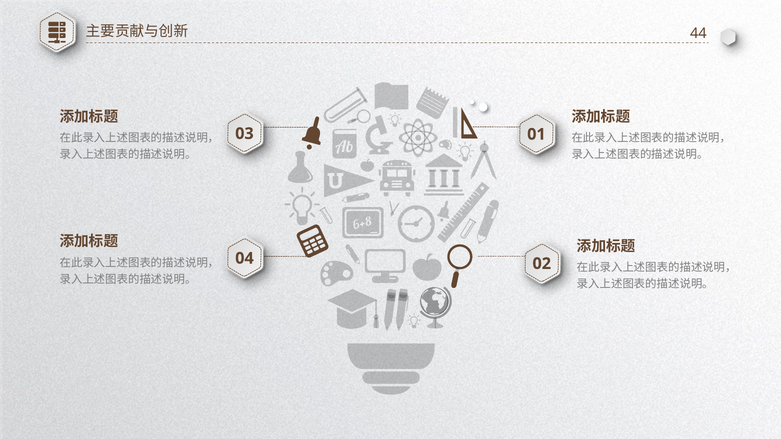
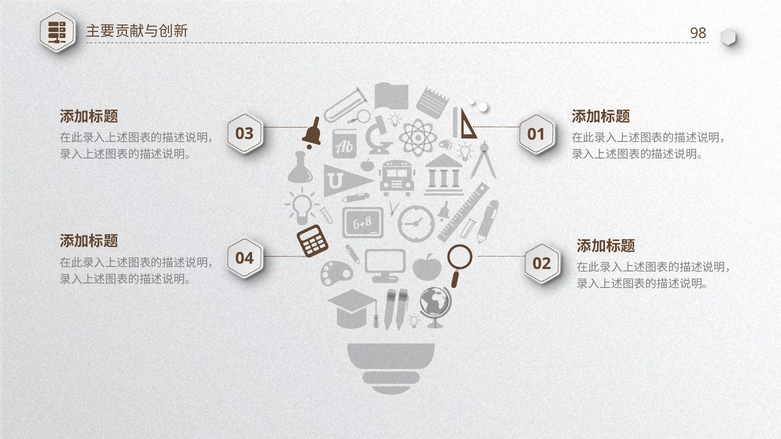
44: 44 -> 98 (698, 33)
